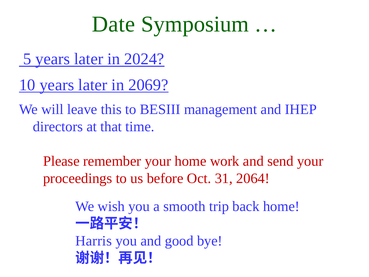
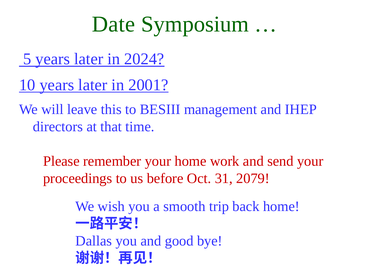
2069: 2069 -> 2001 (148, 85)
2064: 2064 -> 2079 (253, 178)
Harris: Harris -> Dallas (94, 241)
